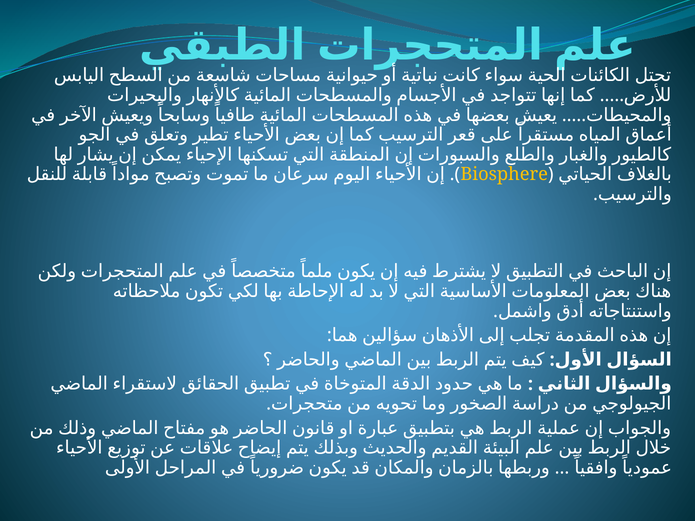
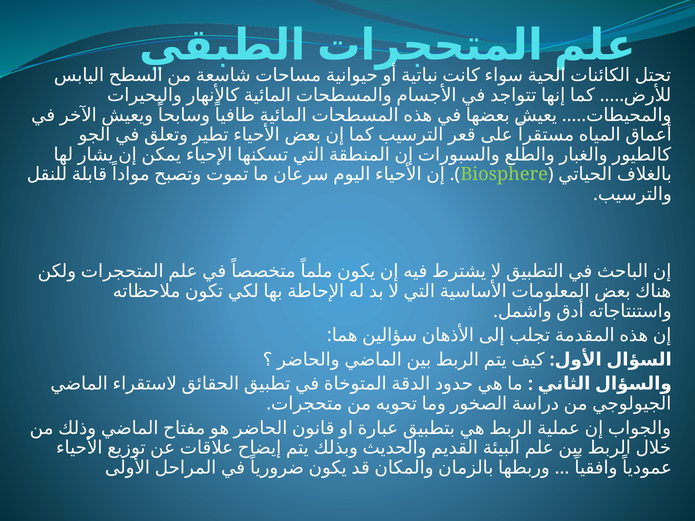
Biosphere colour: yellow -> light green (504, 174)
